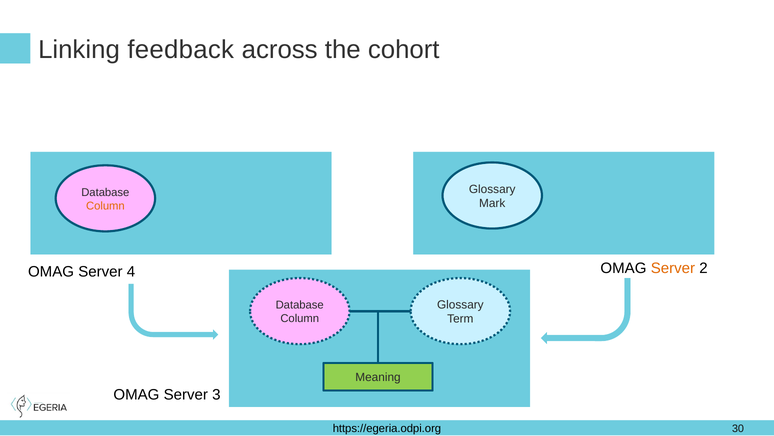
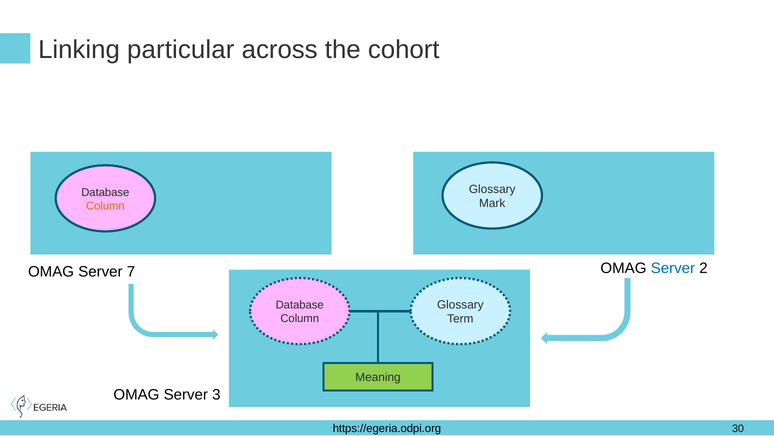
feedback: feedback -> particular (181, 50)
Server colour: orange -> blue (673, 268)
4: 4 -> 7 (131, 271)
